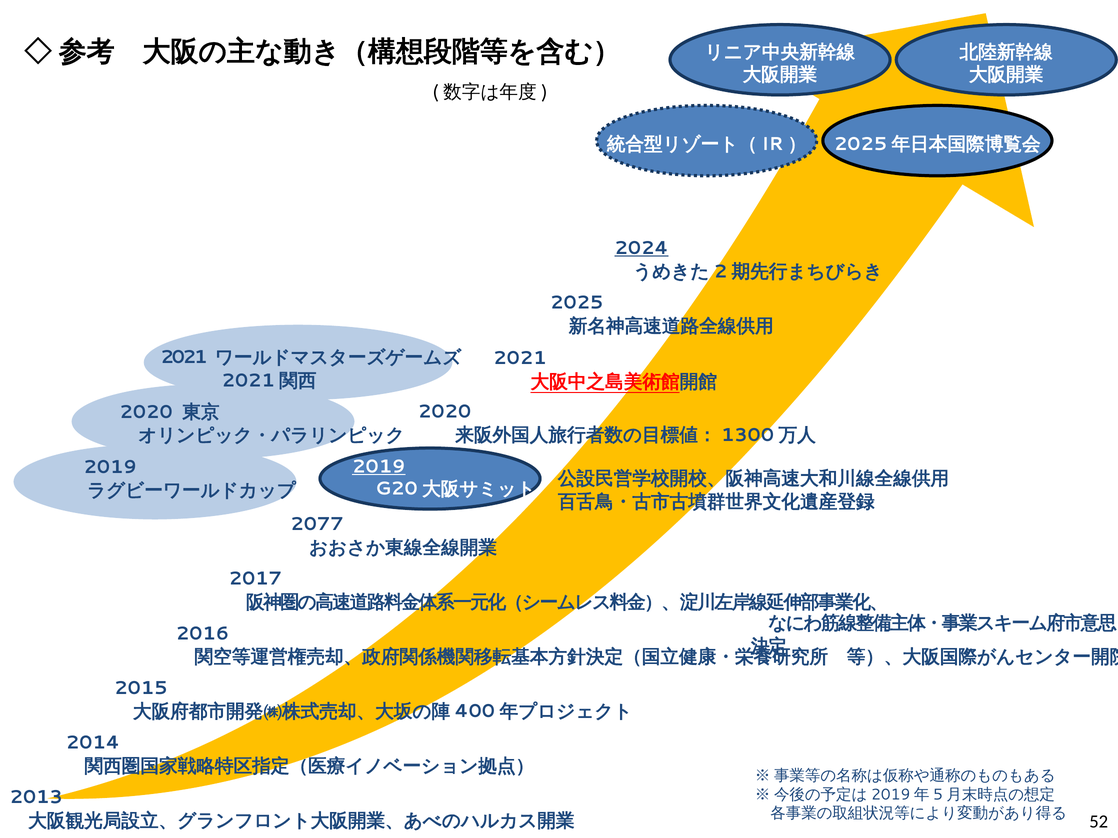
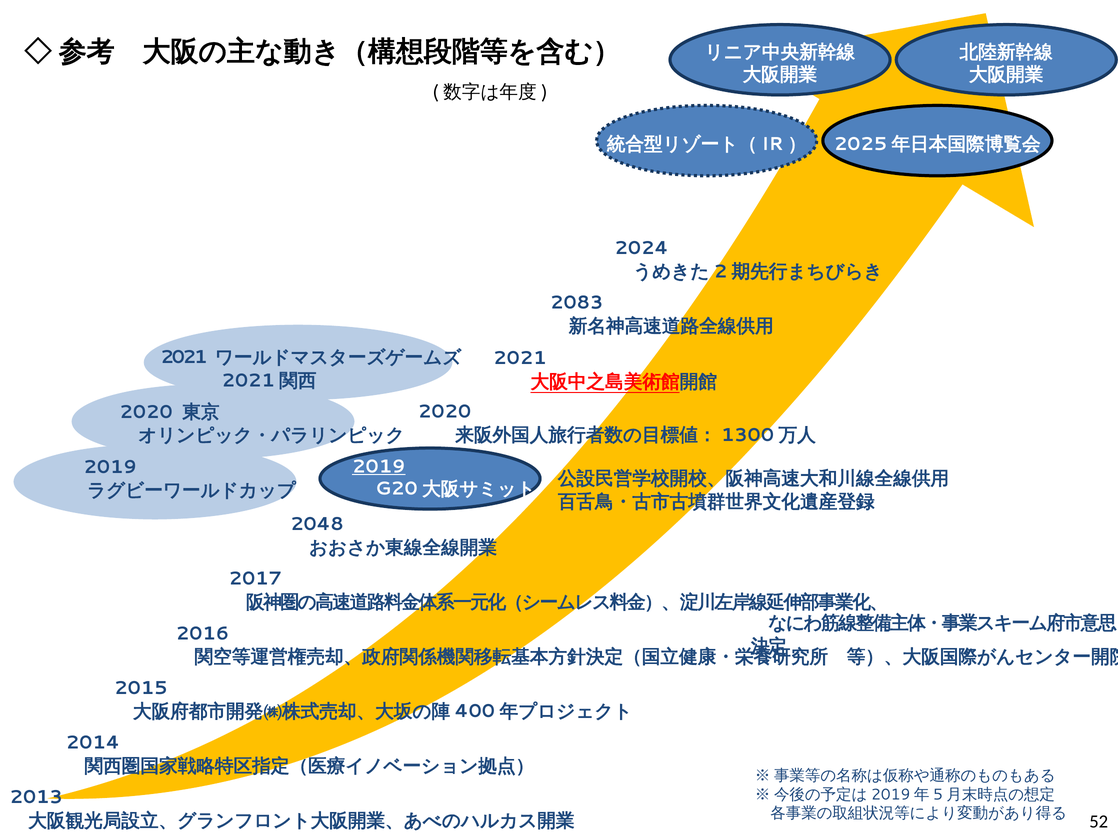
2024 underline: present -> none (642, 248)
2025: 2025 -> 2083 (577, 303)
2077: 2077 -> 2048 (317, 525)
